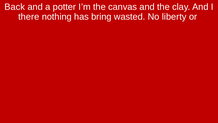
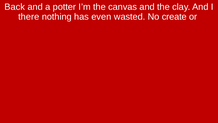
bring: bring -> even (101, 17)
liberty: liberty -> create (174, 17)
